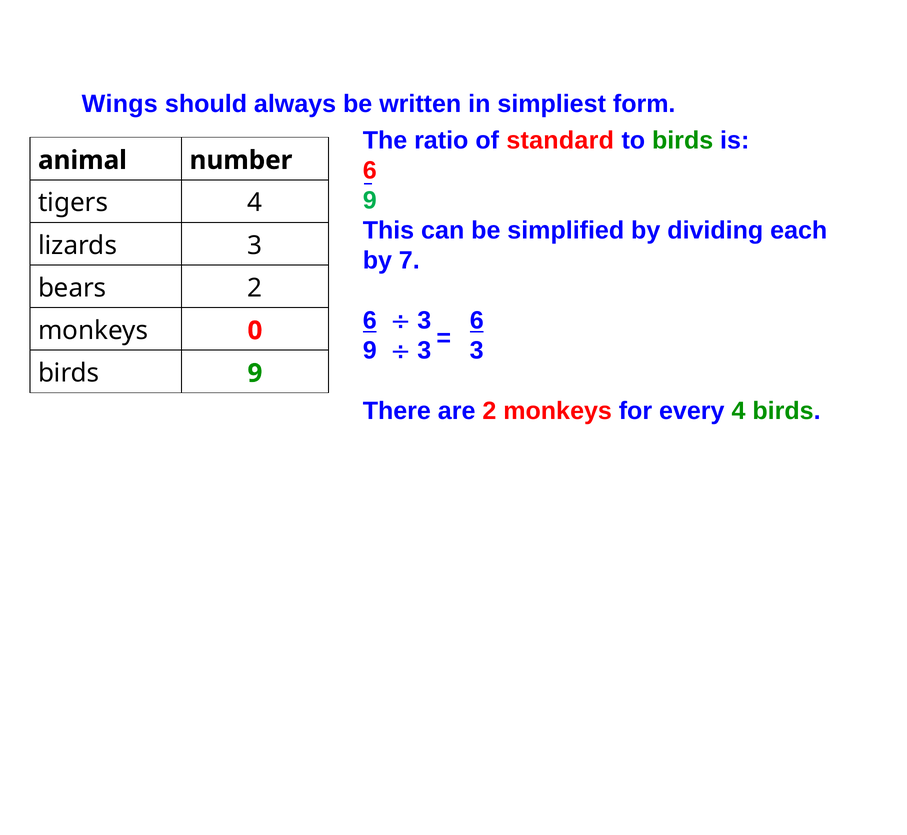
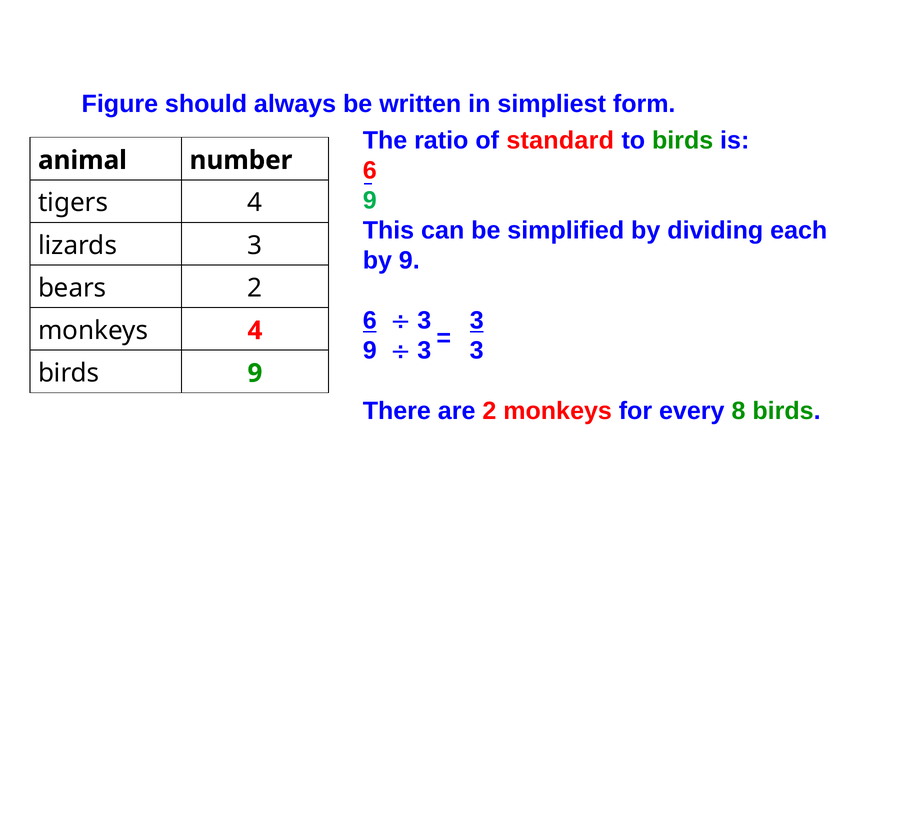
Wings: Wings -> Figure (120, 104)
by 7: 7 -> 9 (409, 260)
6: 6 -> 3 (477, 321)
monkeys 0: 0 -> 4 (255, 331)
every 4: 4 -> 8 (739, 411)
